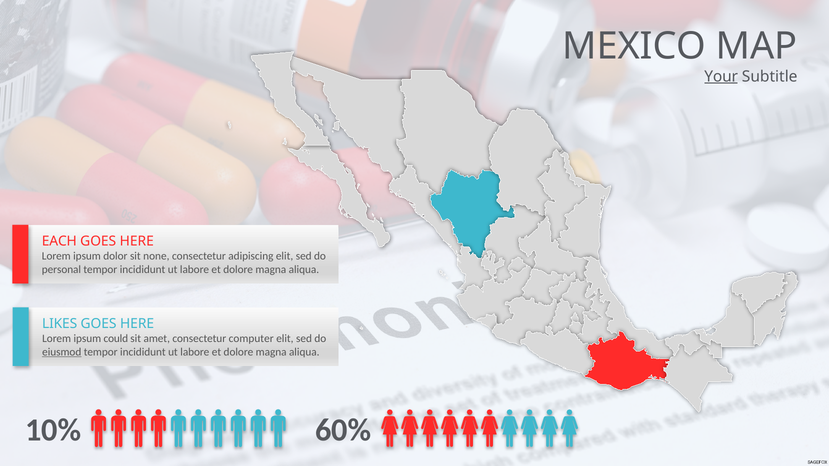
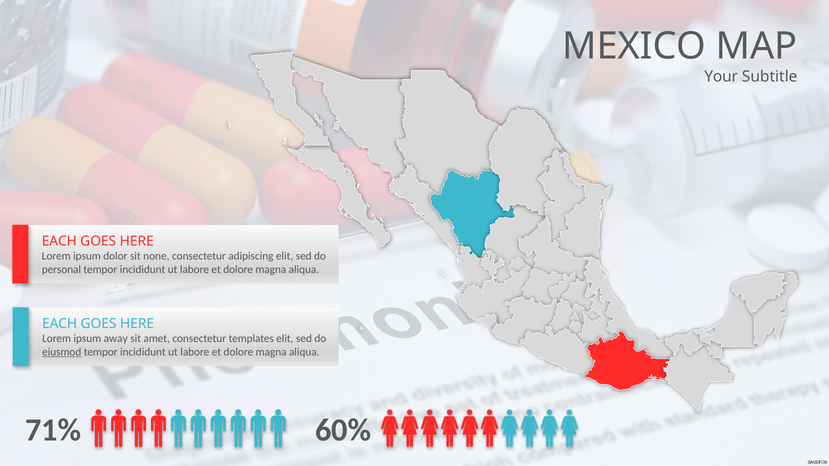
Your underline: present -> none (721, 77)
LIKES: LIKES -> EACH (60, 324)
could: could -> away (116, 339)
computer: computer -> templates (251, 339)
10%: 10% -> 71% (53, 430)
